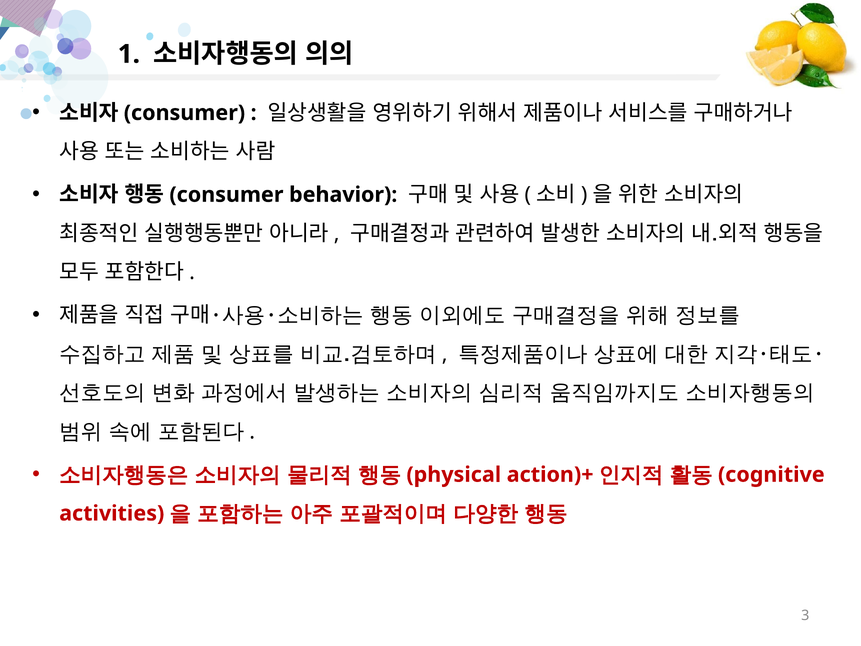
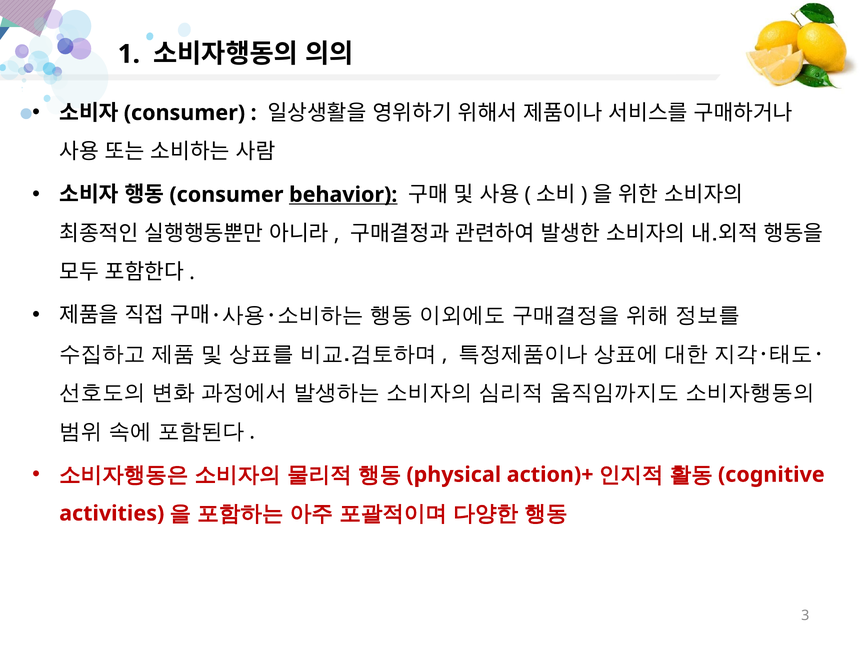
behavior underline: none -> present (343, 195)
